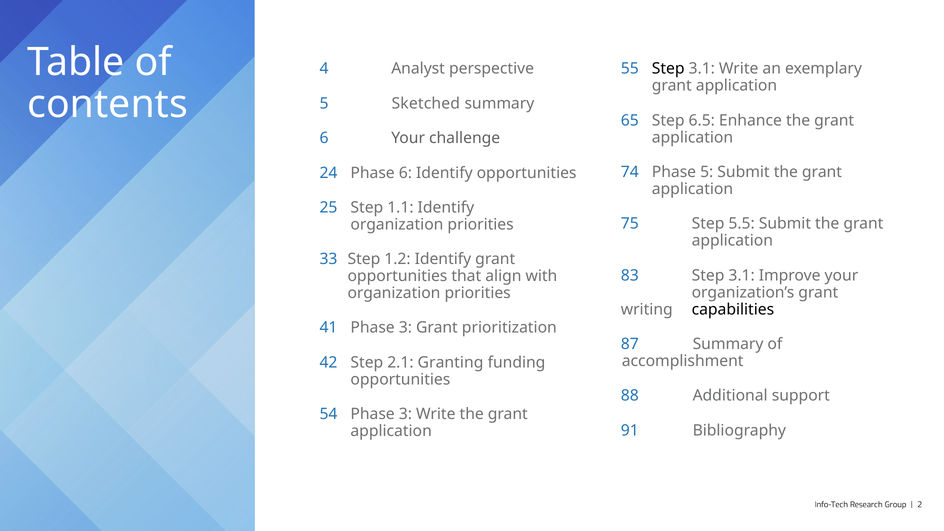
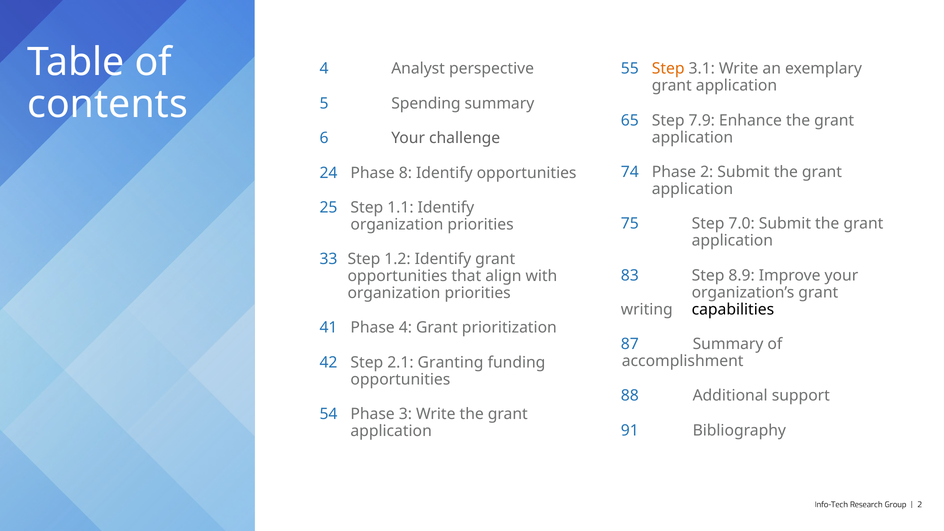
Step colour: black -> orange (668, 69)
Sketched: Sketched -> Spending (426, 103)
6.5: 6.5 -> 7.9 (702, 120)
Phase 5: 5 -> 2 (707, 172)
Phase 6: 6 -> 8 (405, 173)
5.5: 5.5 -> 7.0 (742, 224)
83 Step 3.1: 3.1 -> 8.9 (742, 275)
41 Phase 3: 3 -> 4 (405, 328)
